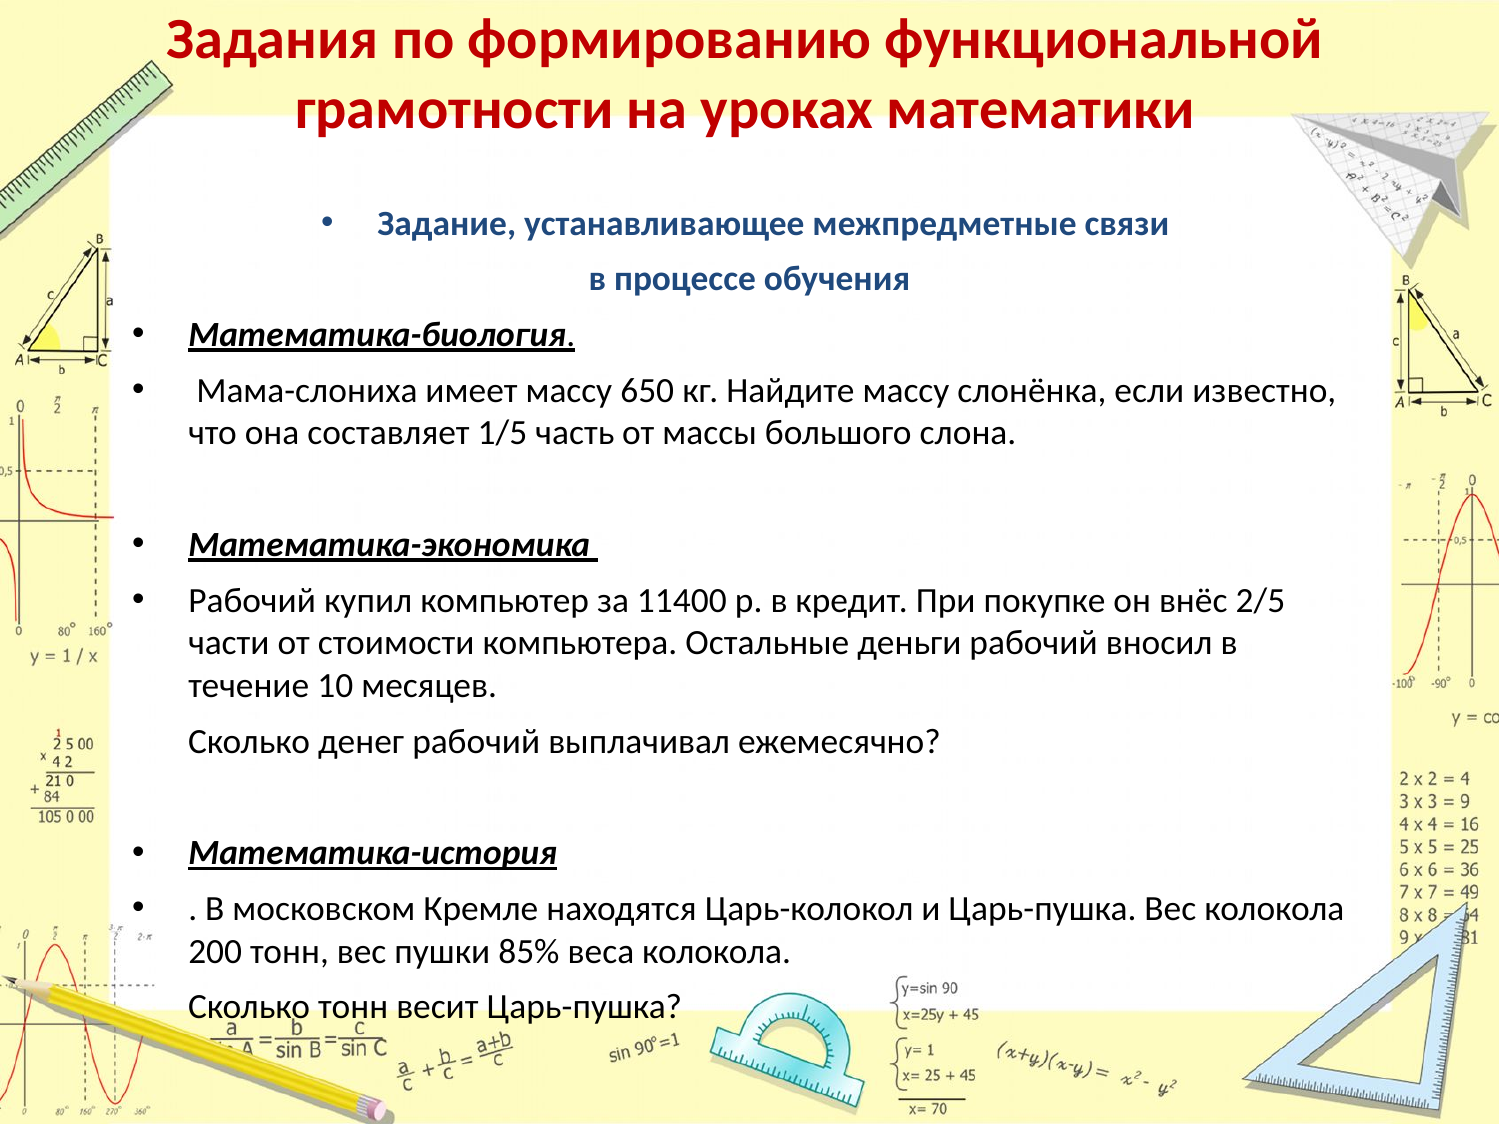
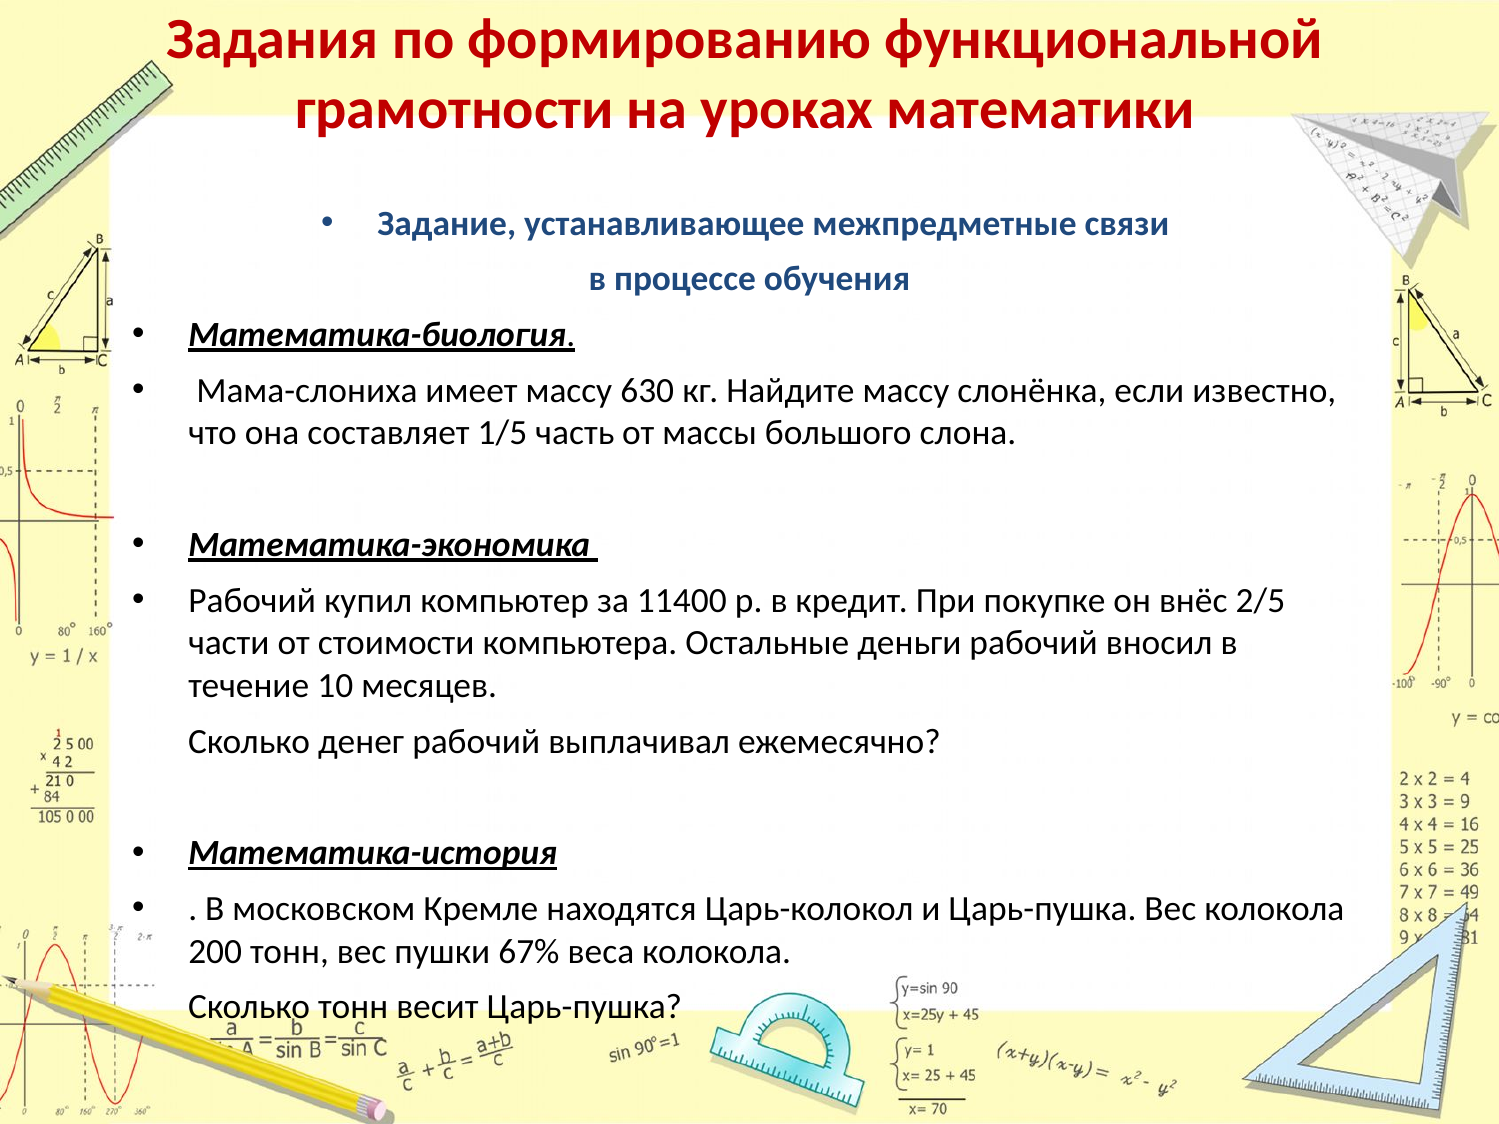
650: 650 -> 630 (647, 391)
85%: 85% -> 67% (529, 952)
